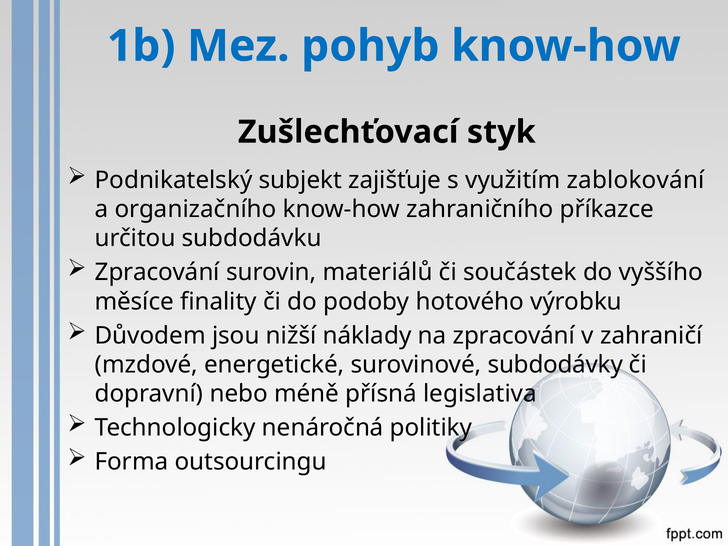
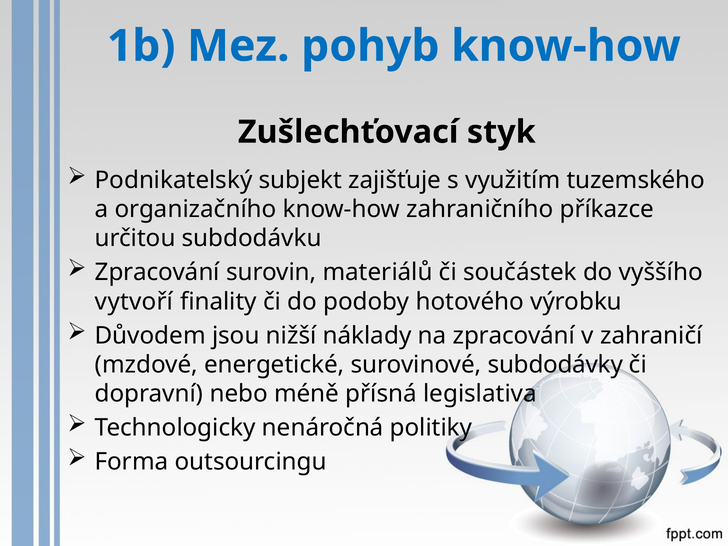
zablokování: zablokování -> tuzemského (636, 180)
měsíce: měsíce -> vytvoří (134, 302)
